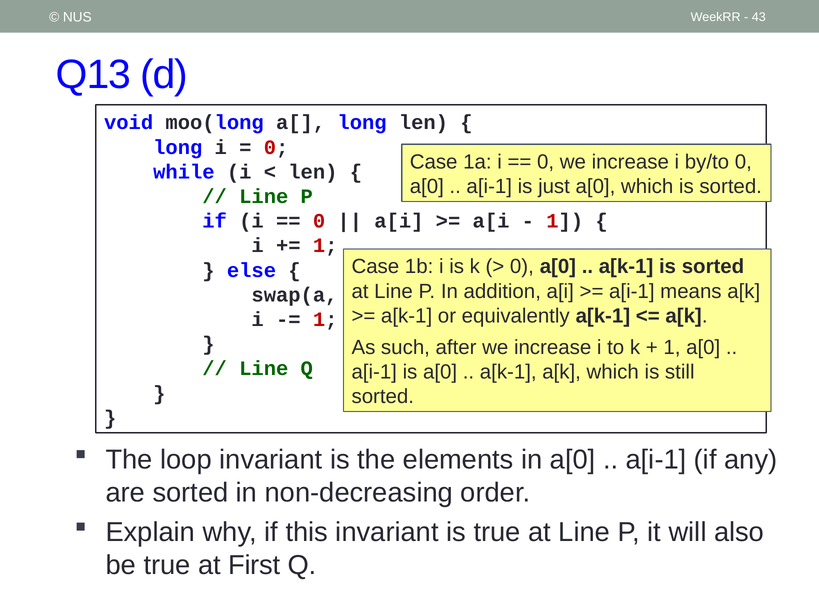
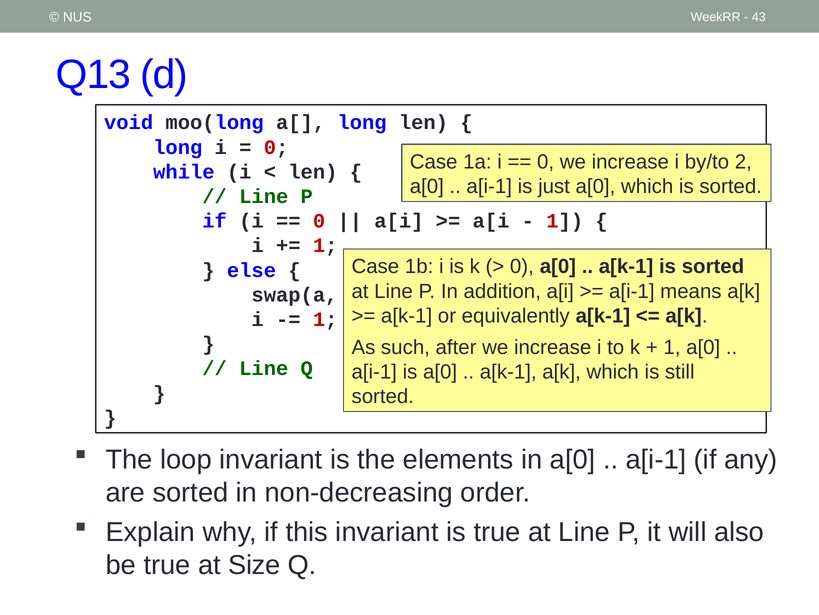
by/to 0: 0 -> 2 (743, 162)
First: First -> Size (254, 564)
